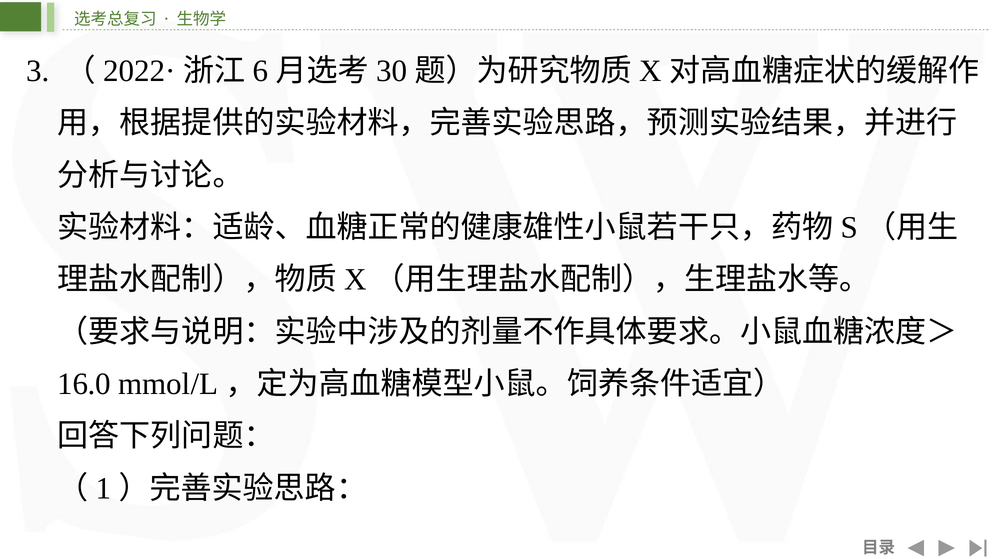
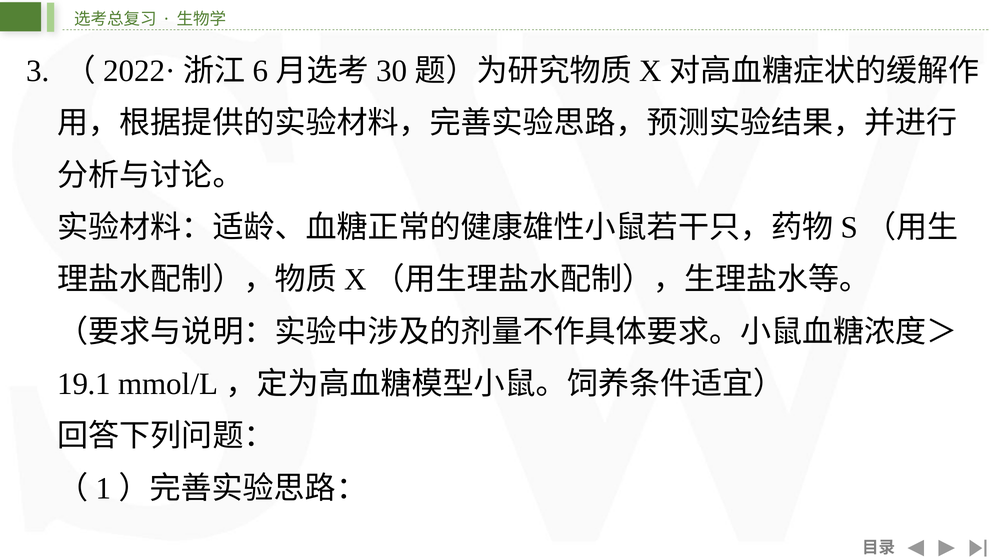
16.0: 16.0 -> 19.1 (84, 384)
